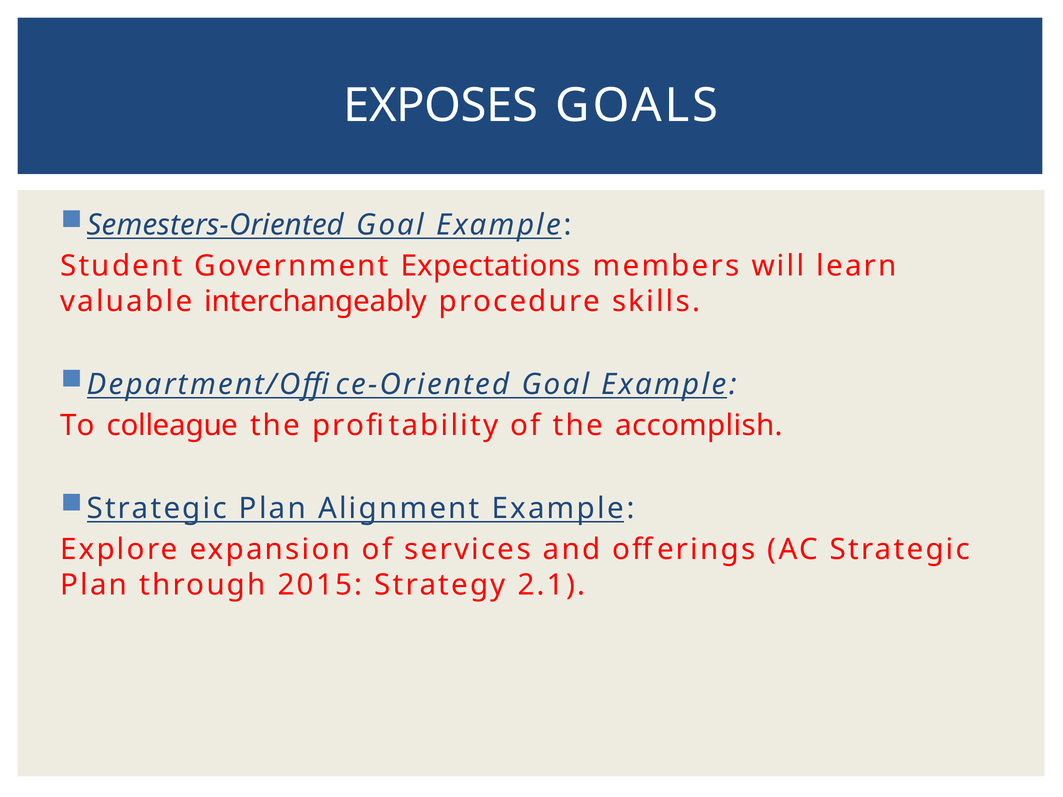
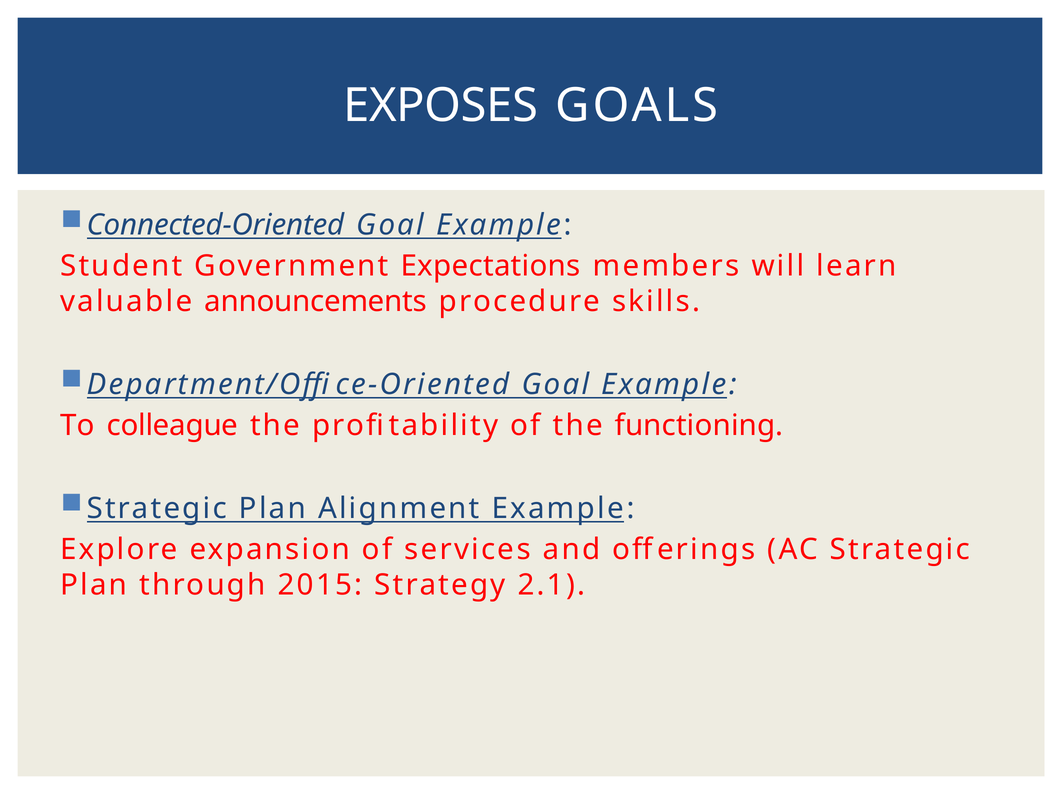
Semesters-Oriented: Semesters-Oriented -> Connected-Oriented (216, 225)
interchangeably: interchangeably -> announcements (316, 302)
accomplish: accomplish -> functioning (699, 426)
